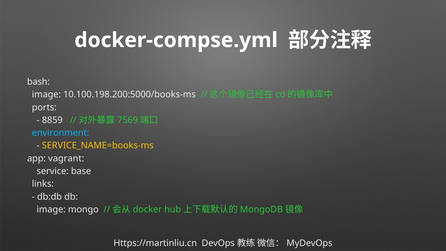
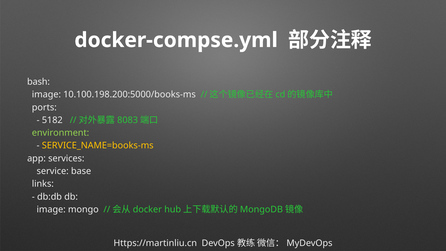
8859: 8859 -> 5182 (52, 120)
7569: 7569 -> 8083 (128, 120)
environment colour: light blue -> light green (61, 133)
vagrant: vagrant -> services (66, 158)
